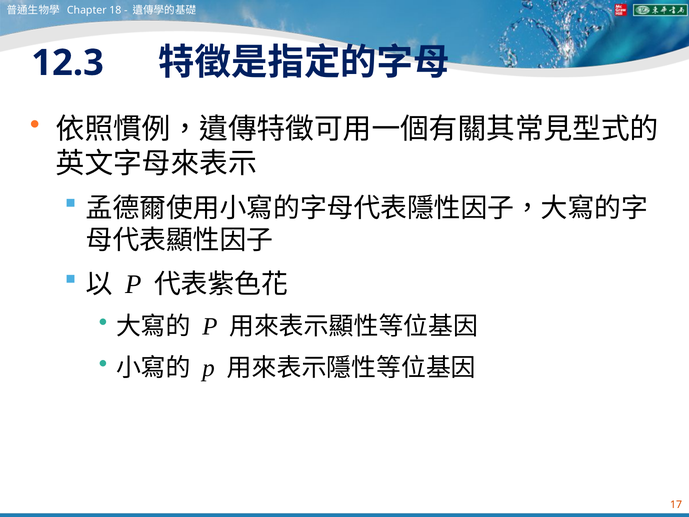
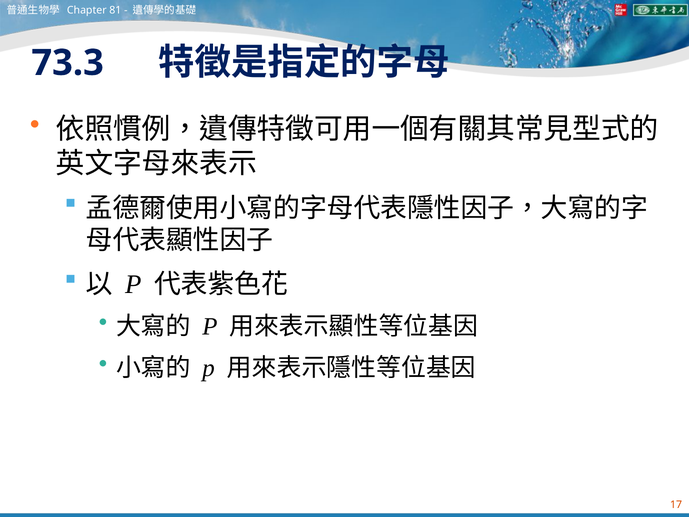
18: 18 -> 81 (115, 10)
12.3: 12.3 -> 73.3 (68, 63)
